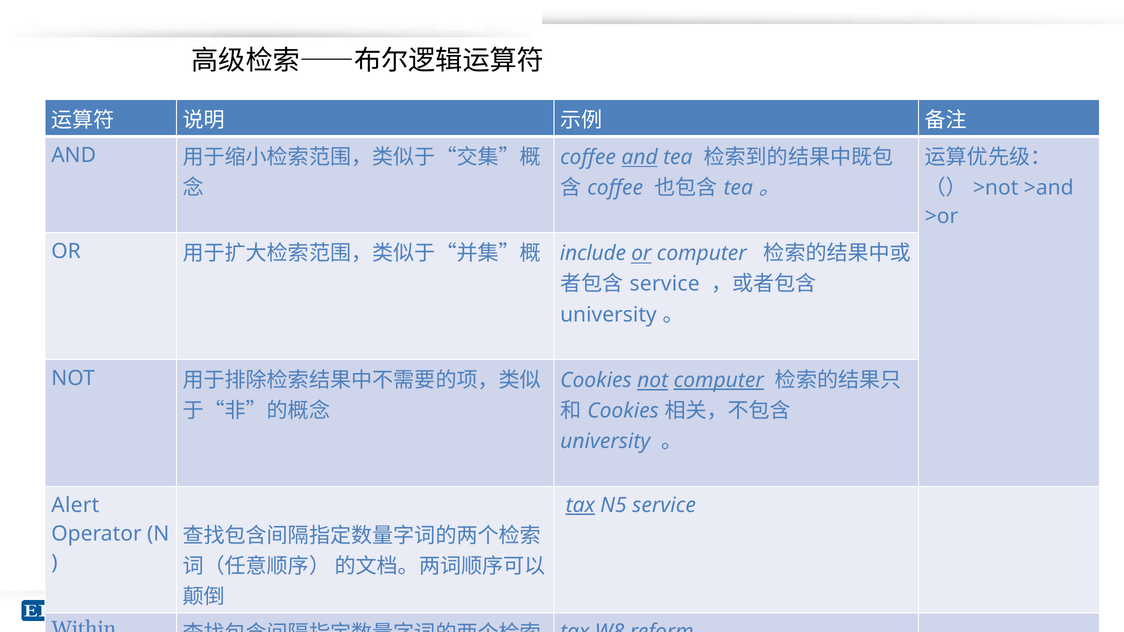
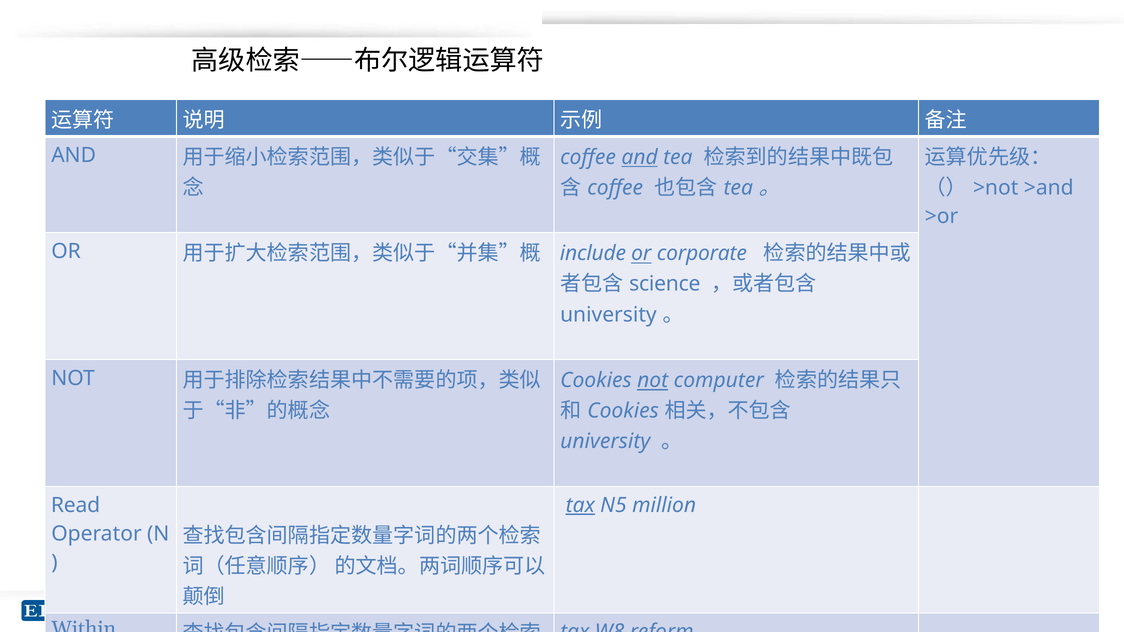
or computer: computer -> corporate (702, 253)
service: service -> science (665, 284)
computer underline: present -> none (719, 380)
Alert: Alert -> Read (76, 505)
N5 service: service -> million (664, 505)
